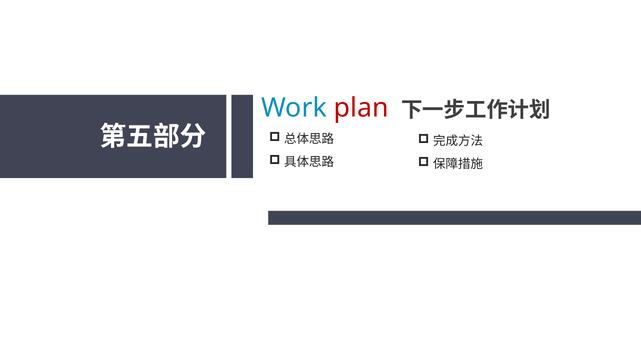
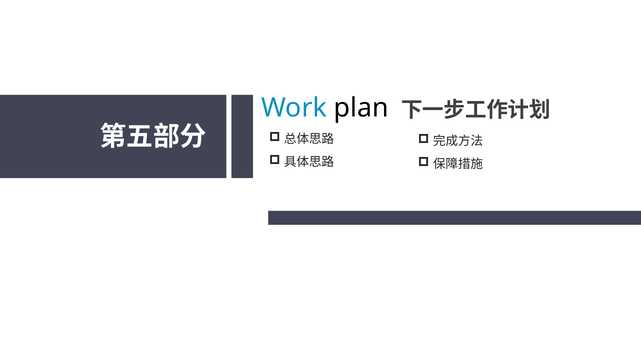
plan colour: red -> black (361, 108)
